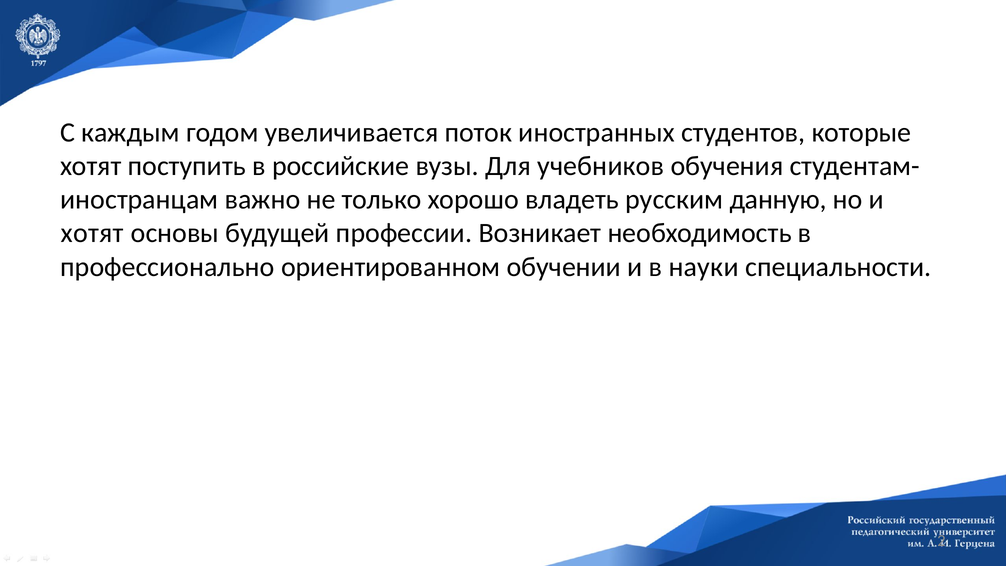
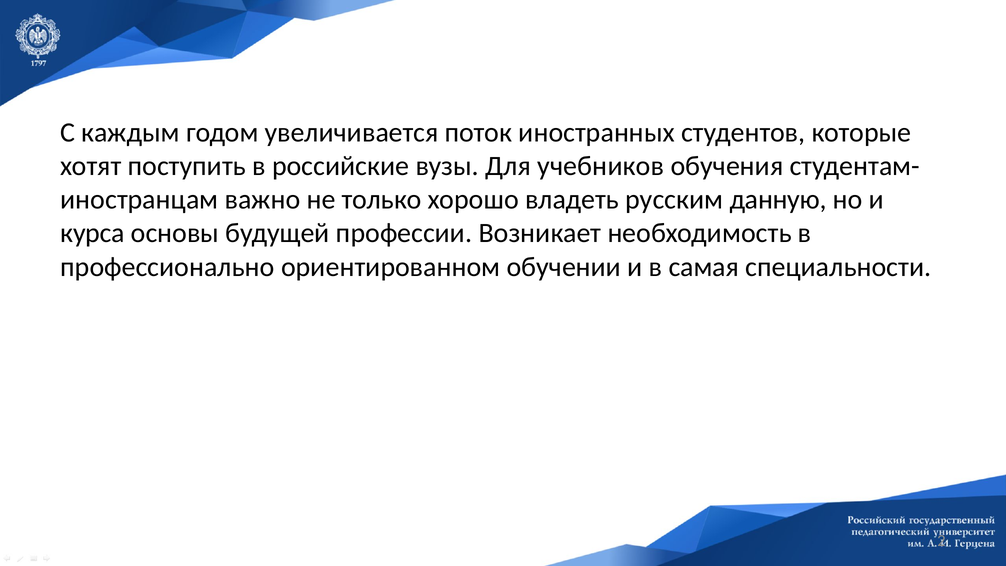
хотят: хотят -> курса (93, 233)
науки: науки -> самая (704, 267)
